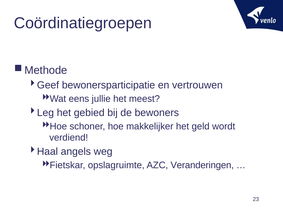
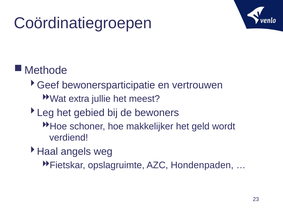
eens: eens -> extra (79, 98)
Veranderingen: Veranderingen -> Hondenpaden (202, 165)
